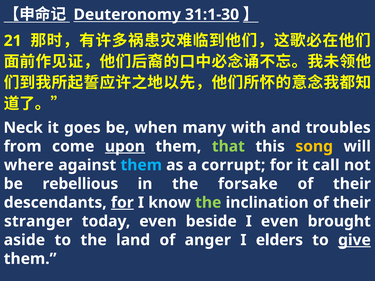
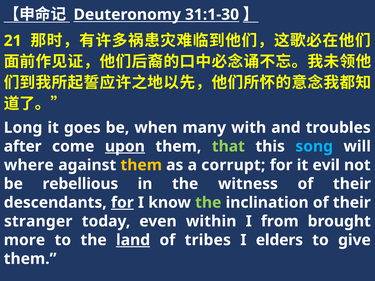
Neck: Neck -> Long (23, 128)
from: from -> after (23, 146)
song colour: yellow -> light blue (314, 146)
them colour: light blue -> yellow (141, 165)
call: call -> evil (326, 165)
forsake: forsake -> witness (248, 184)
beside: beside -> within (211, 221)
I even: even -> from (280, 221)
aside: aside -> more (24, 240)
land underline: none -> present (133, 240)
anger: anger -> tribes (208, 240)
give underline: present -> none (354, 240)
